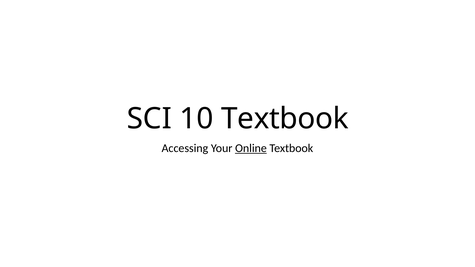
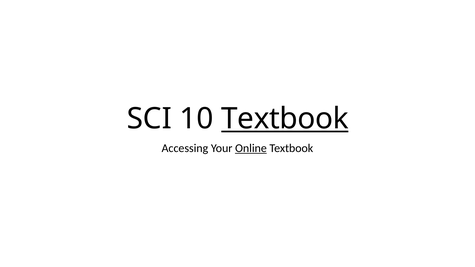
Textbook underline: none -> present (285, 119)
